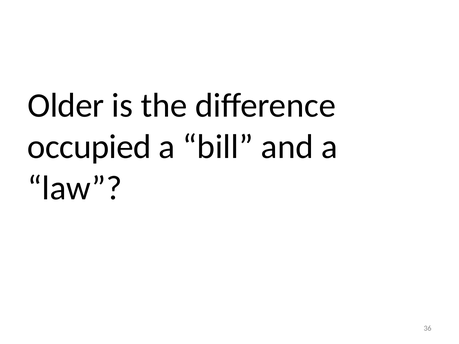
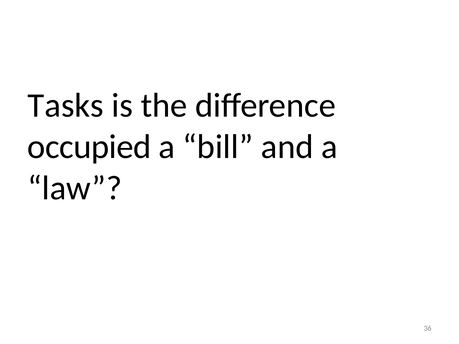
Older: Older -> Tasks (66, 106)
